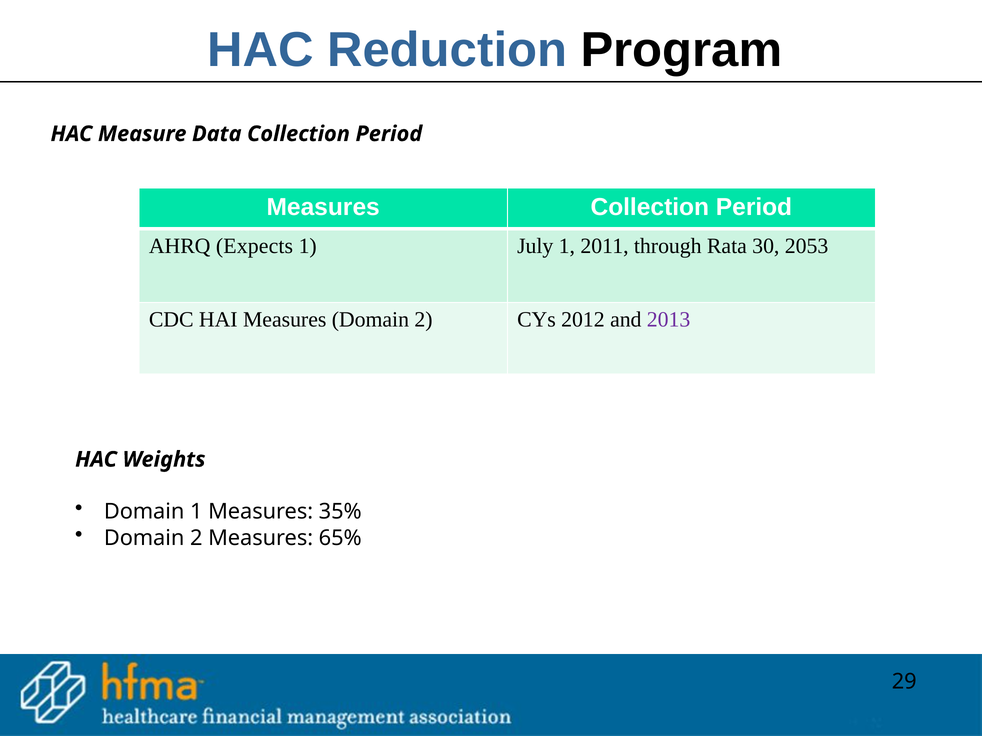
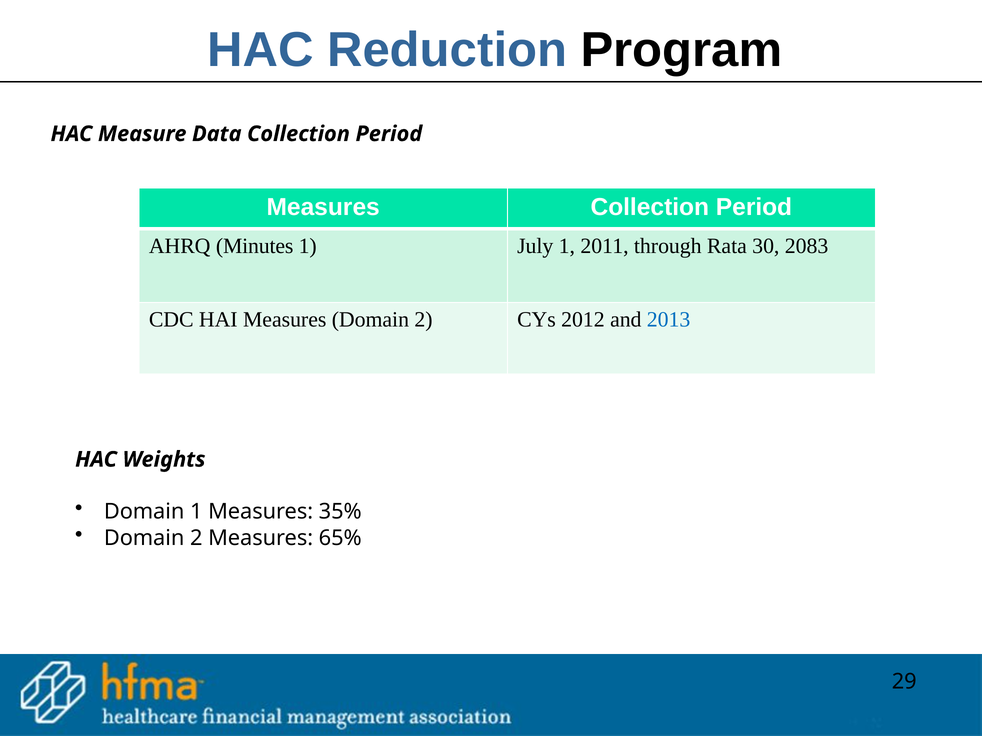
Expects: Expects -> Minutes (255, 246)
2053: 2053 -> 2083 (807, 246)
2013 colour: purple -> blue (669, 320)
